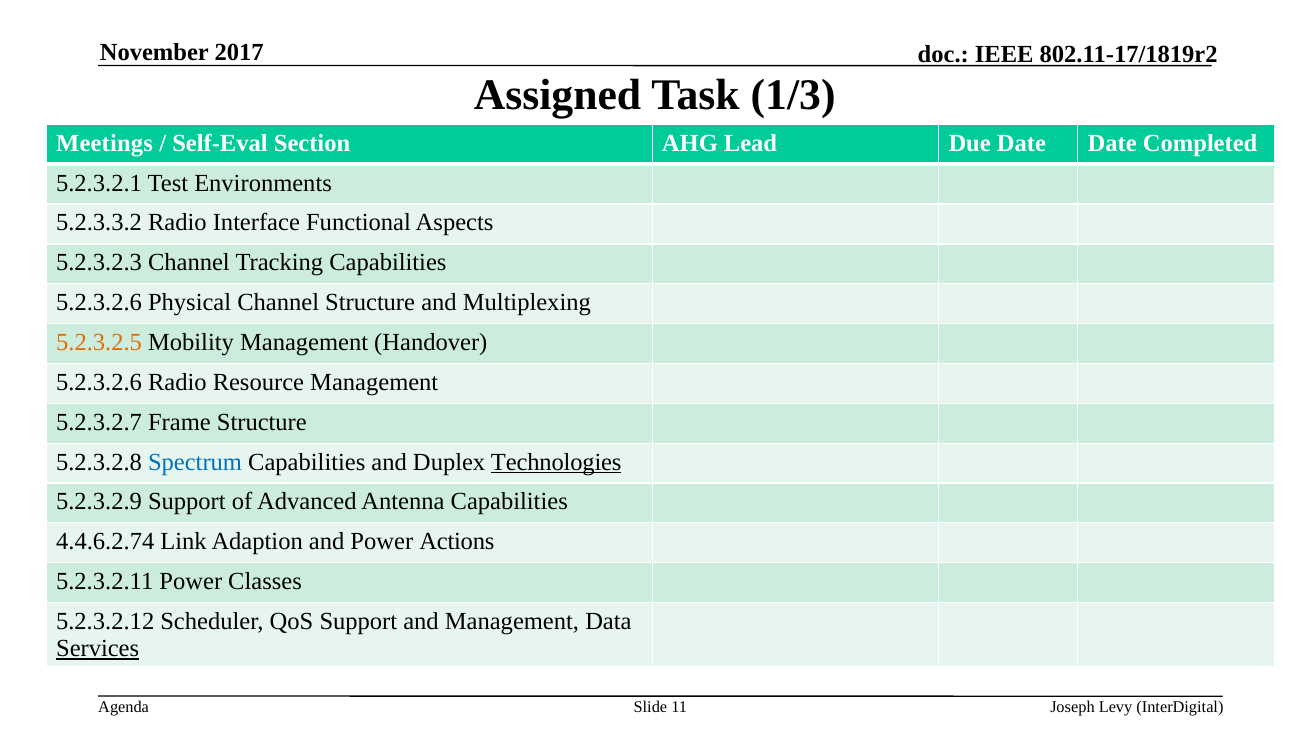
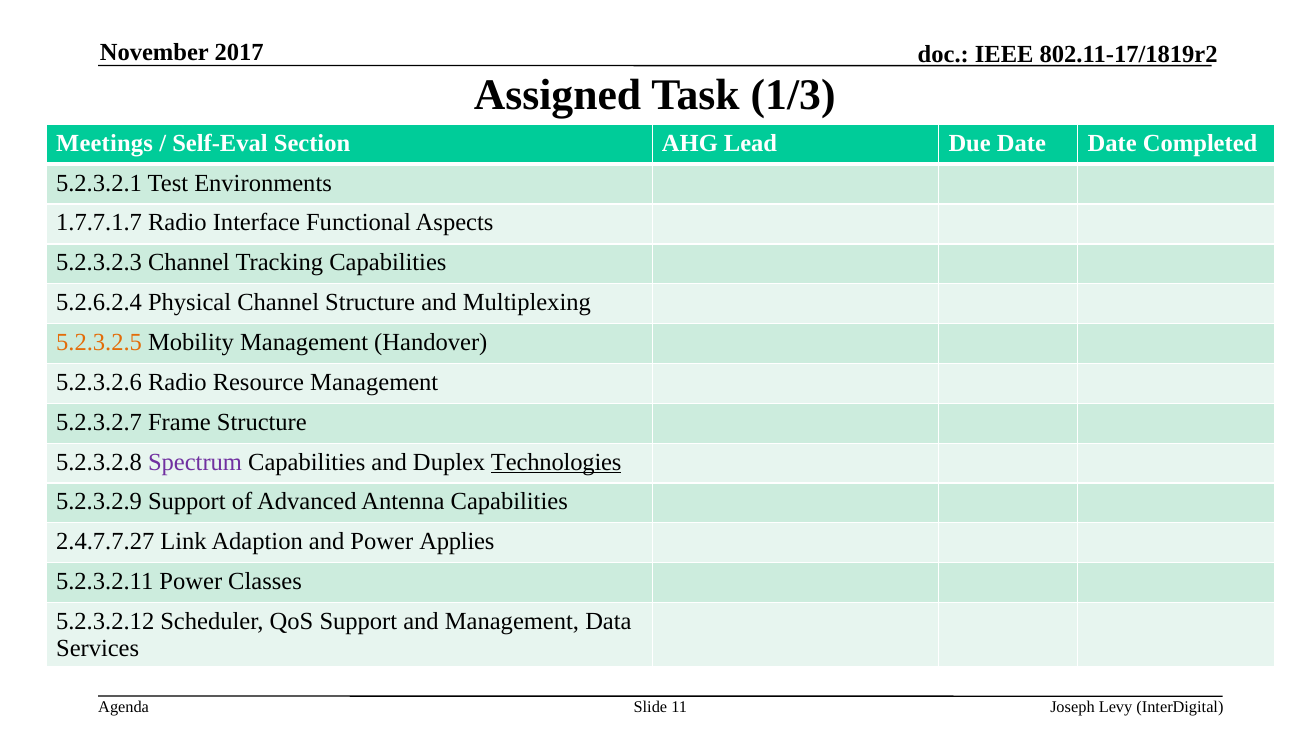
5.2.3.3.2: 5.2.3.3.2 -> 1.7.7.1.7 (99, 223)
5.2.3.2.6: 5.2.3.2.6 -> 5.2.6.2.4 (99, 302)
Spectrum colour: blue -> purple (195, 462)
4.4.6.2.74: 4.4.6.2.74 -> 2.4.7.7.27 (105, 542)
Actions: Actions -> Applies (457, 542)
Services underline: present -> none (98, 648)
